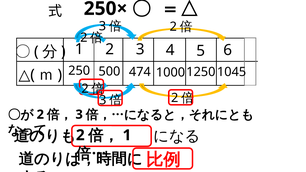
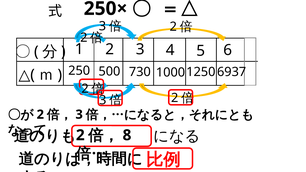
474: 474 -> 730 (140, 72)
1045: 1045 -> 6937 (232, 72)
1: 1 -> 8 (127, 135)
